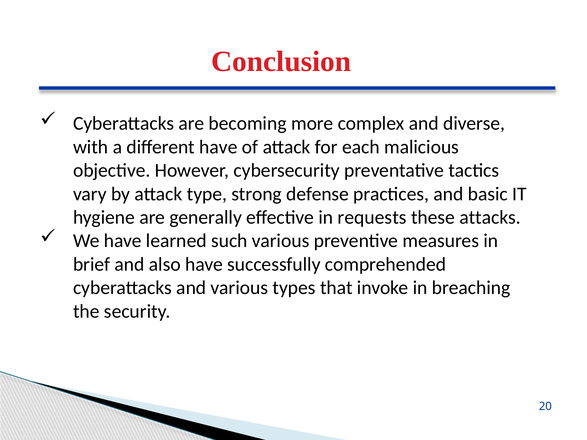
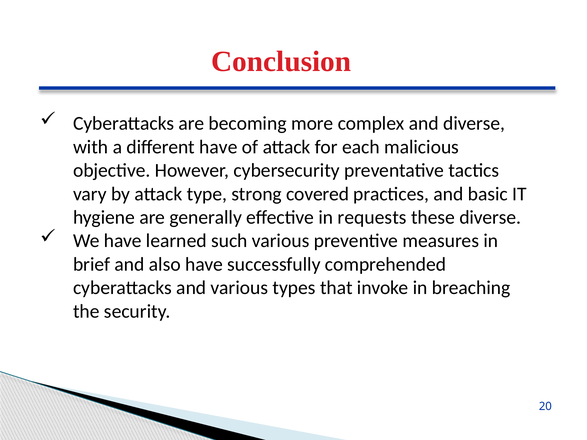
defense: defense -> covered (318, 194)
these attacks: attacks -> diverse (490, 218)
